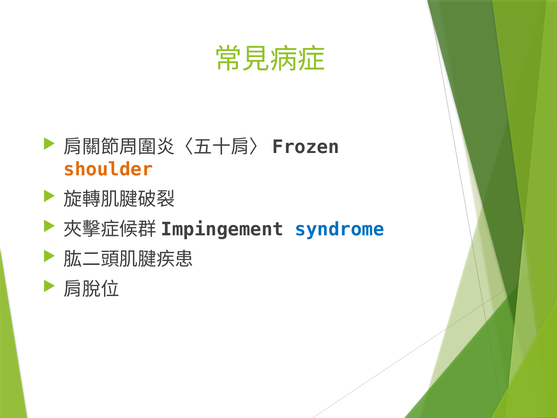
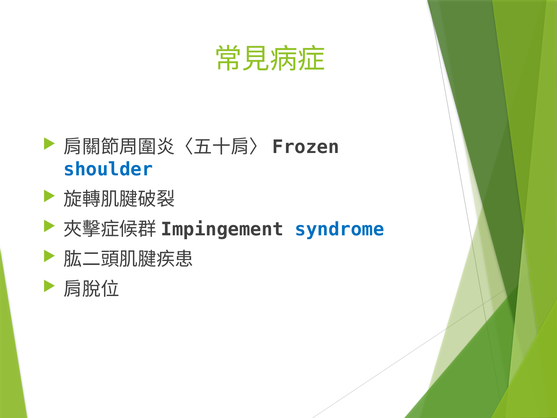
shoulder colour: orange -> blue (108, 169)
